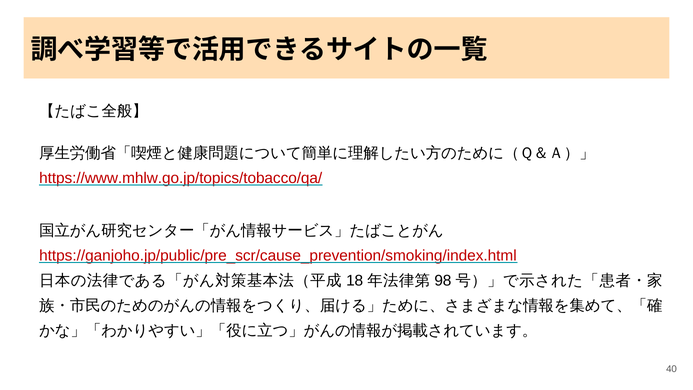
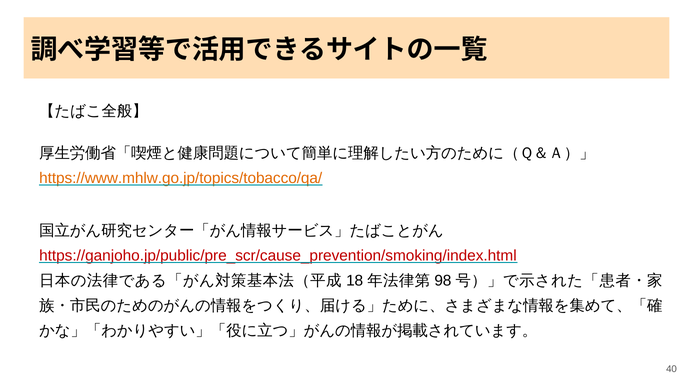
https://www.mhlw.go.jp/topics/tobacco/qa/ colour: red -> orange (181, 178)
